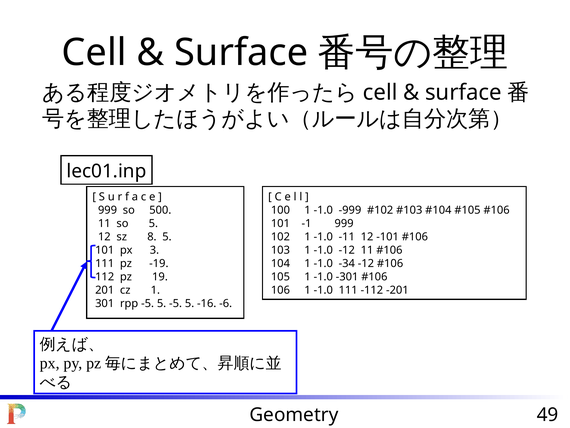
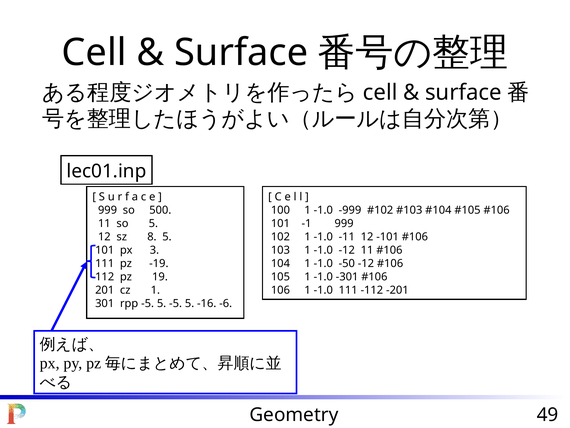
-34: -34 -> -50 (347, 263)
